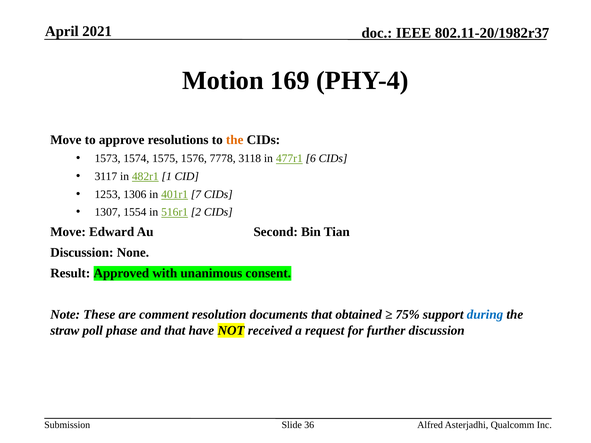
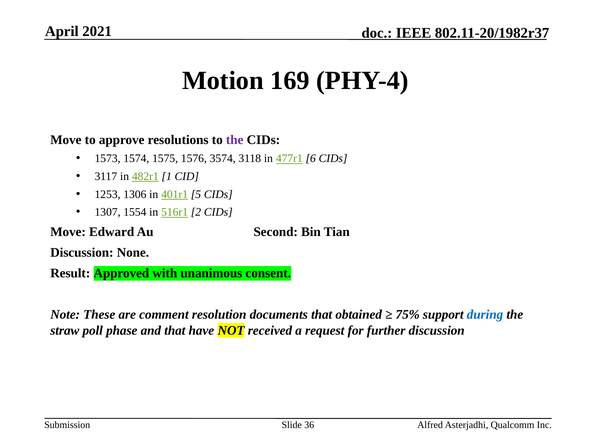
the colour: orange -> purple (235, 140)
7778: 7778 -> 3574 (223, 159)
7: 7 -> 5 (196, 194)
